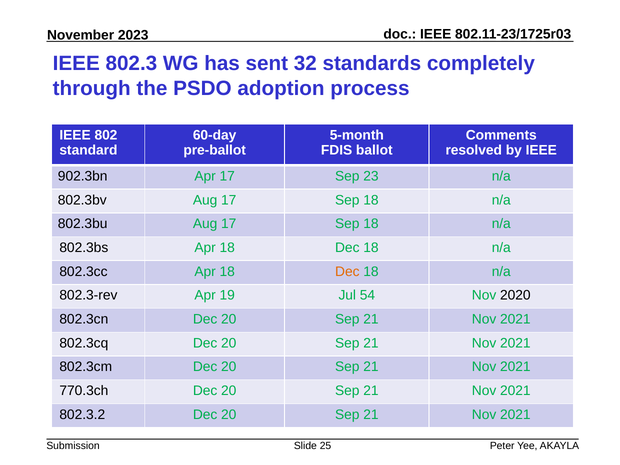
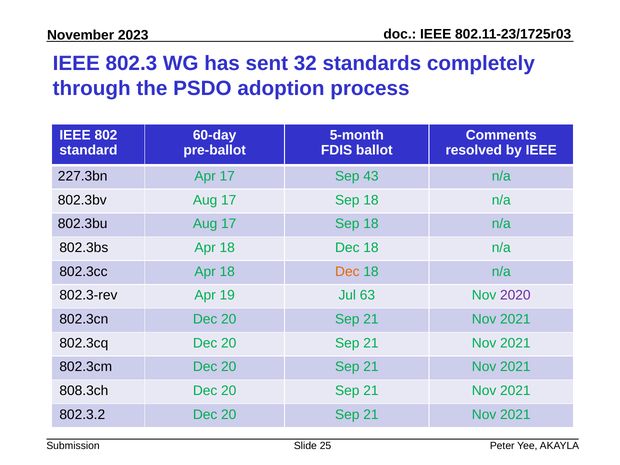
902.3bn: 902.3bn -> 227.3bn (83, 176)
23: 23 -> 43 (371, 176)
54: 54 -> 63 (367, 295)
2020 colour: black -> purple (515, 295)
770.3ch: 770.3ch -> 808.3ch (84, 391)
